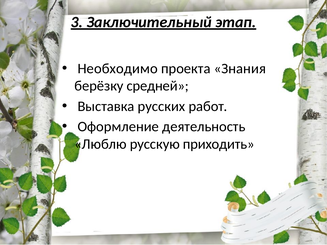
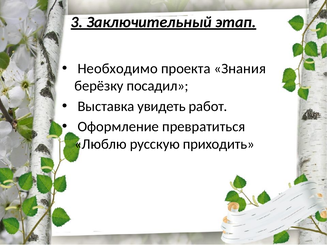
средней: средней -> посадил (158, 86)
русских: русских -> увидеть (162, 106)
деятельность: деятельность -> превратиться (204, 127)
